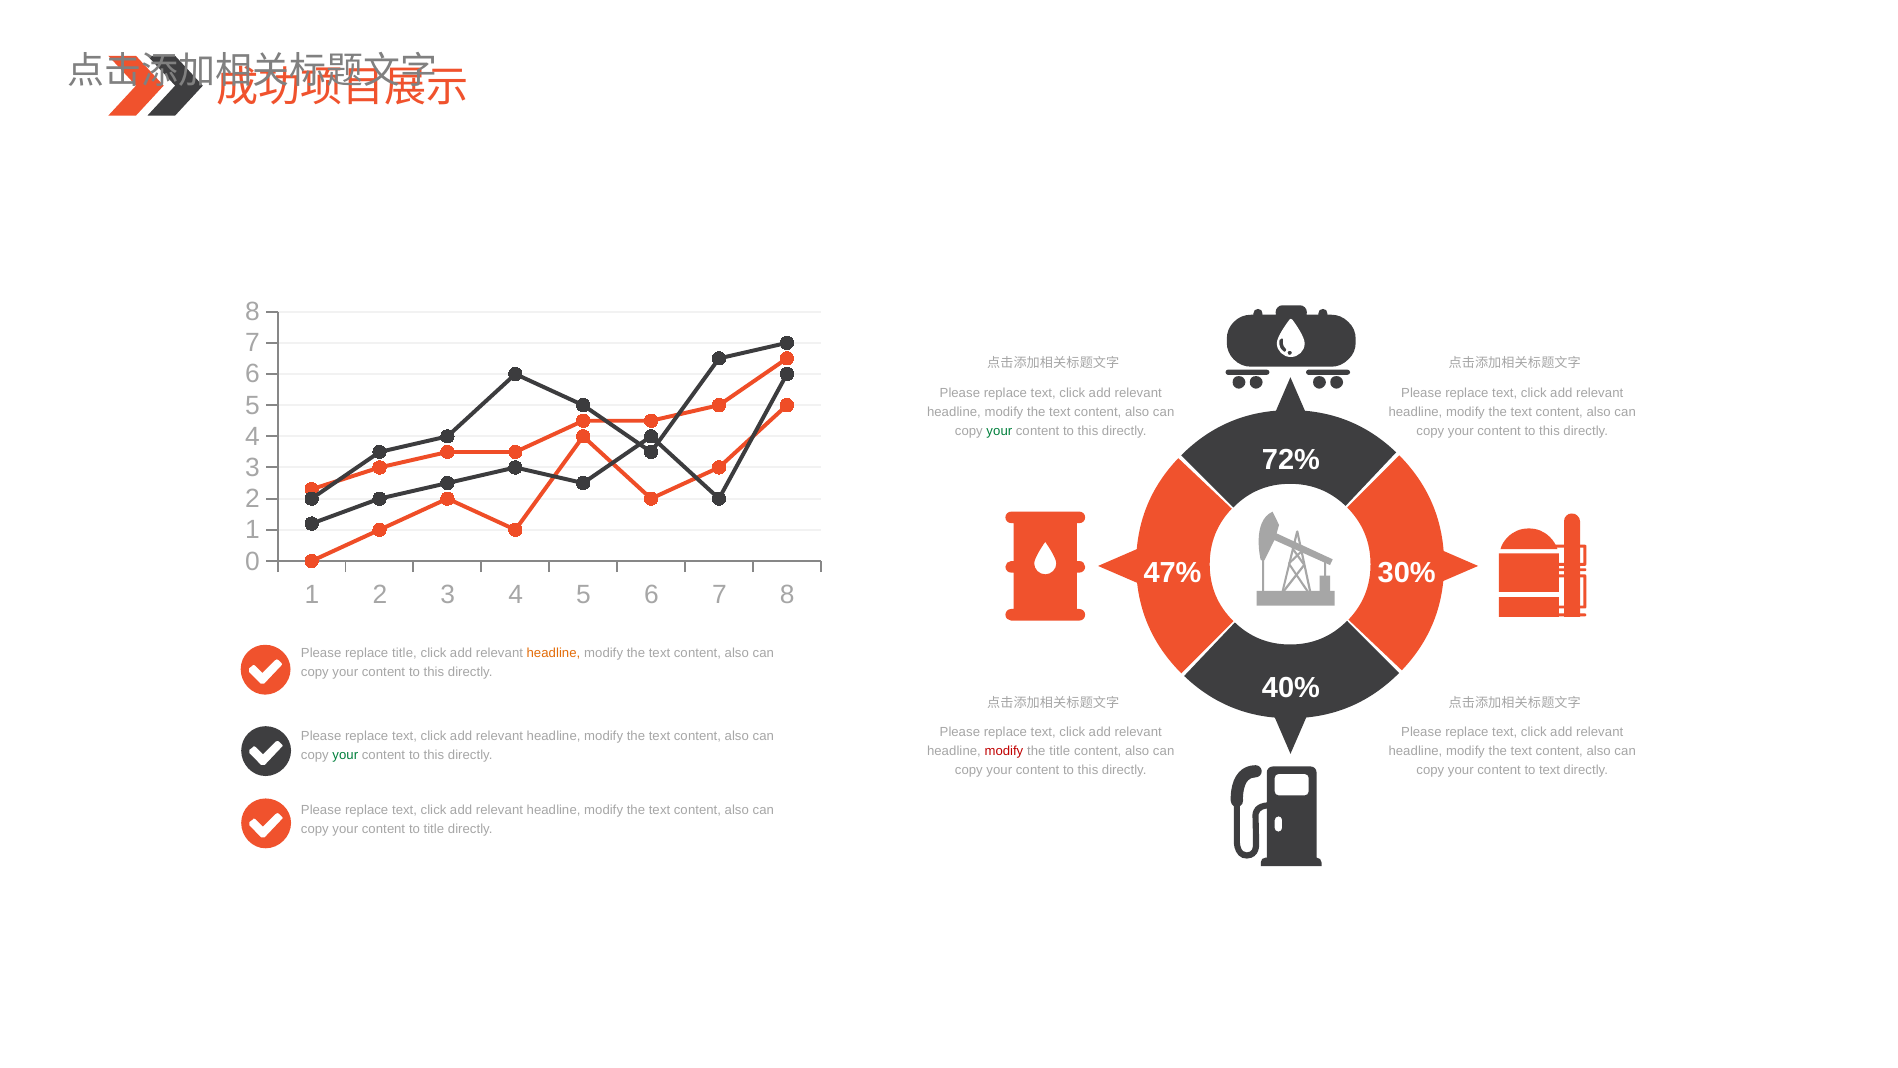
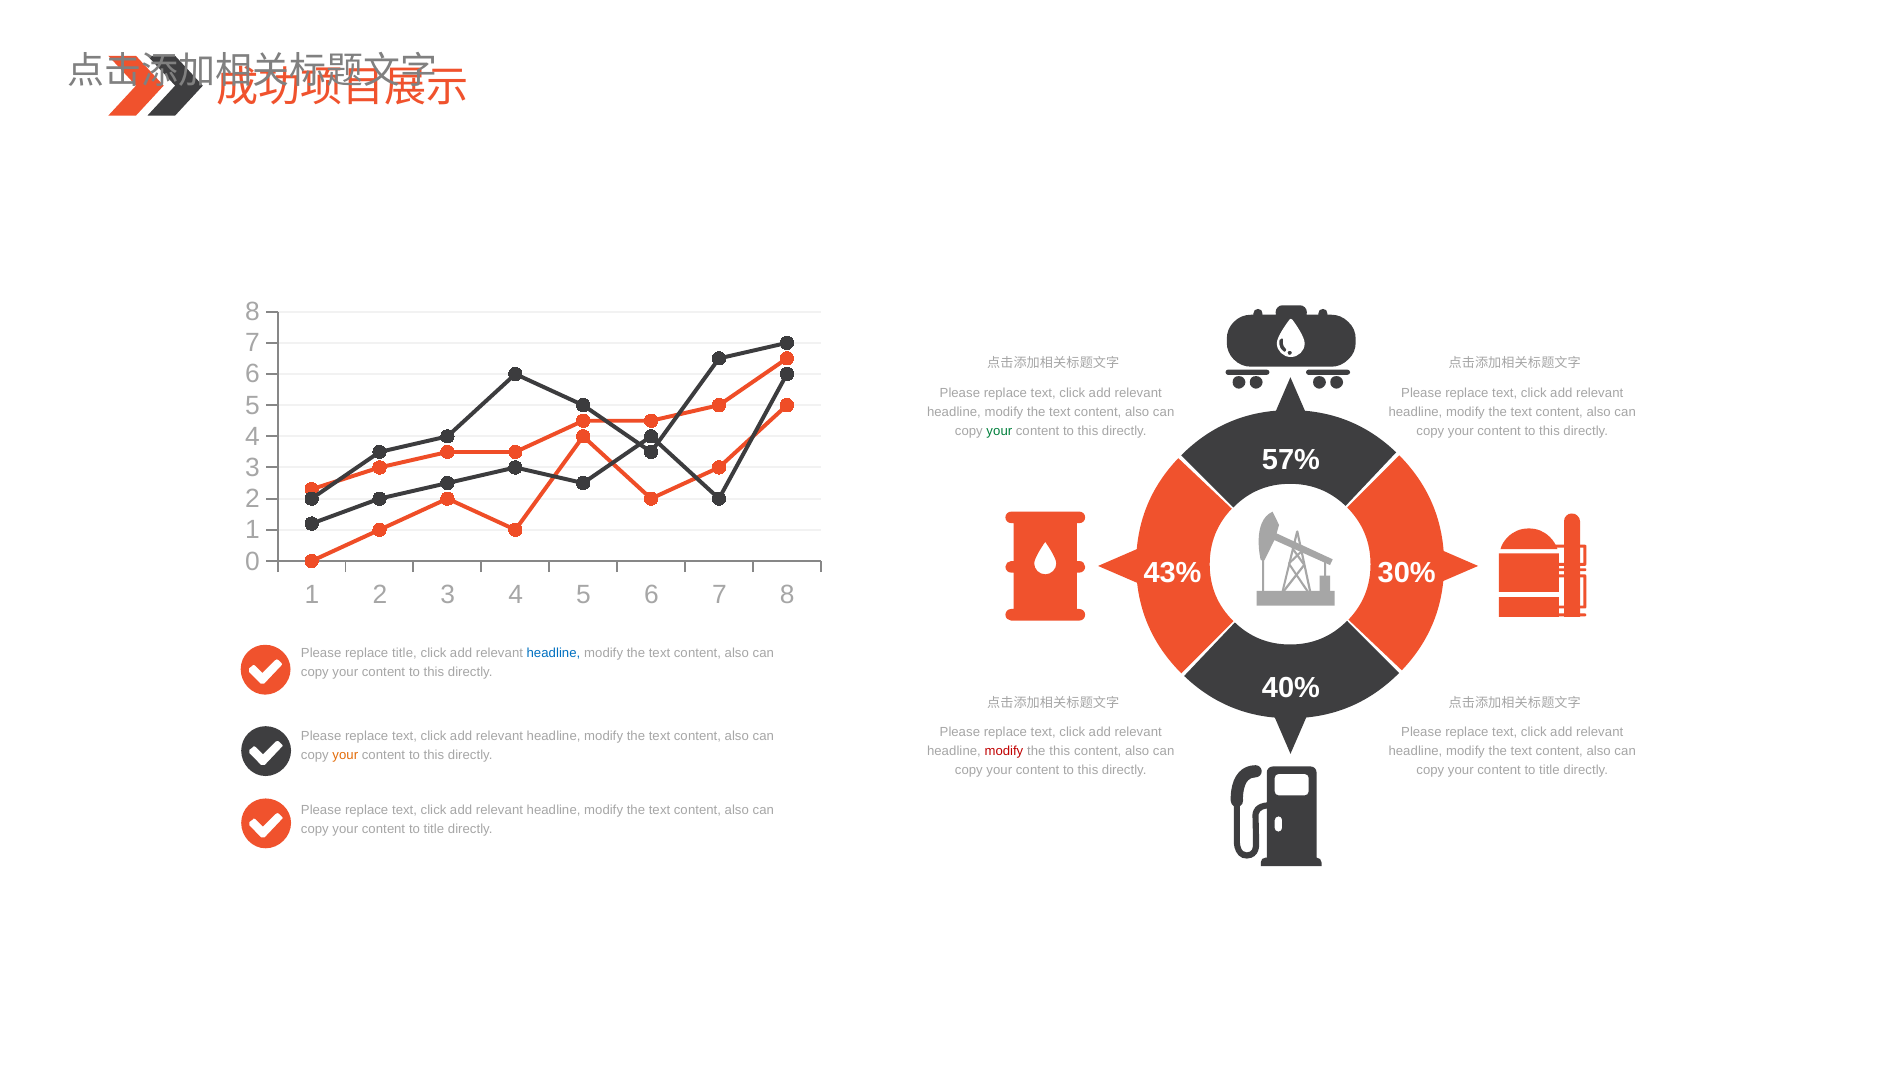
72%: 72% -> 57% (1291, 460)
47%: 47% -> 43% (1173, 573)
headline colour: orange -> blue (553, 653)
the title: title -> this (1060, 751)
your colour: green -> orange (345, 755)
text: text -> title (1549, 770)
